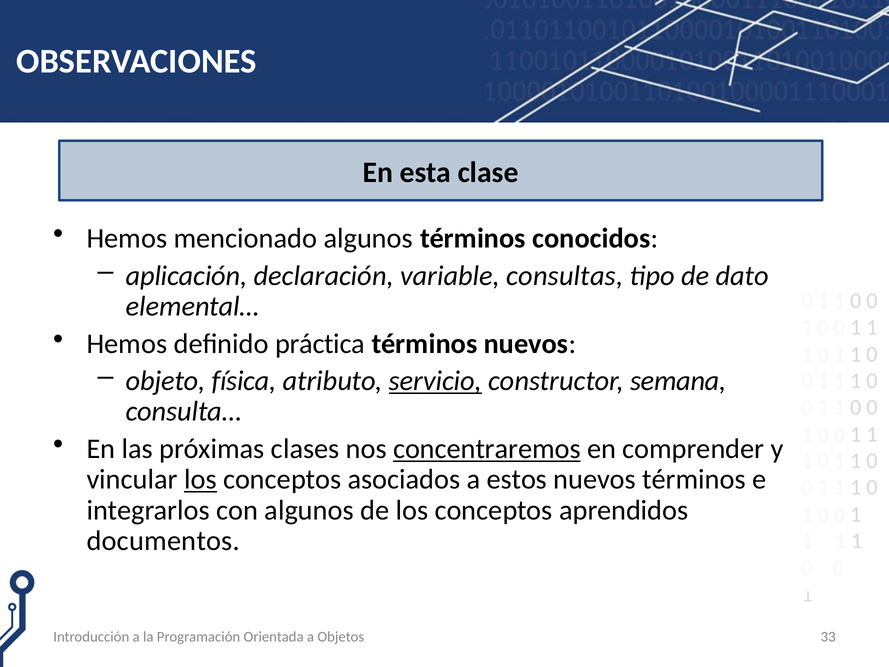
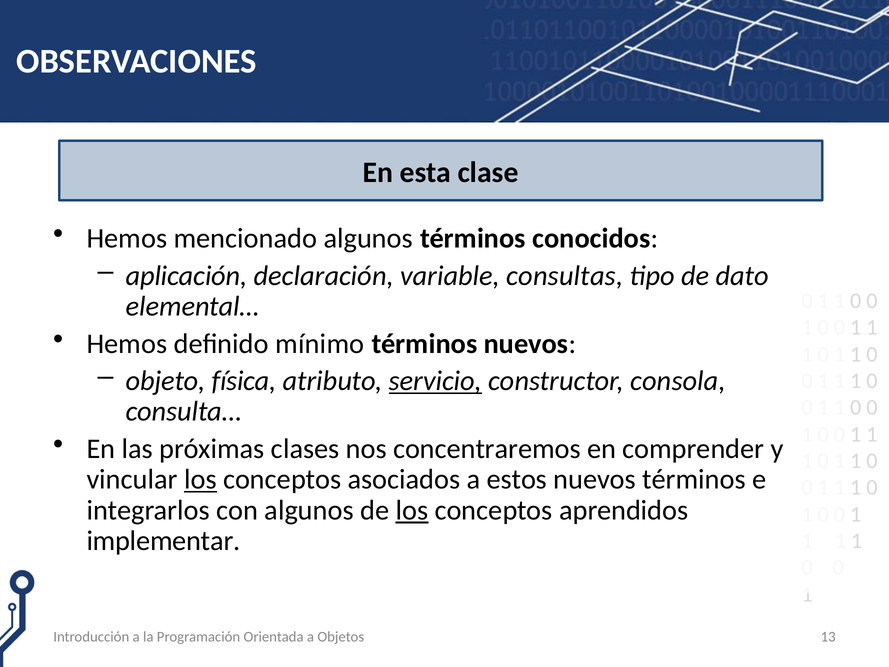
práctica: práctica -> mínimo (320, 344)
semana: semana -> consola (678, 381)
concentraremos underline: present -> none (487, 449)
los underline: none -> present (412, 510)
documentos: documentos -> implementar (164, 541)
33: 33 -> 13 (828, 637)
